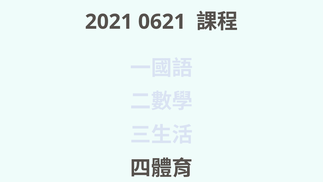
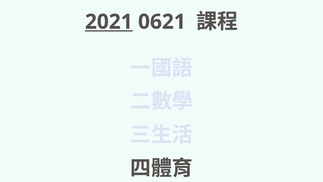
2021 underline: none -> present (109, 22)
